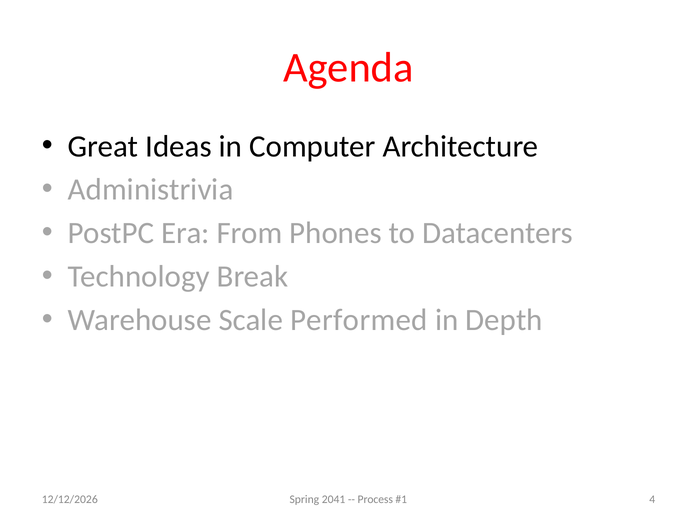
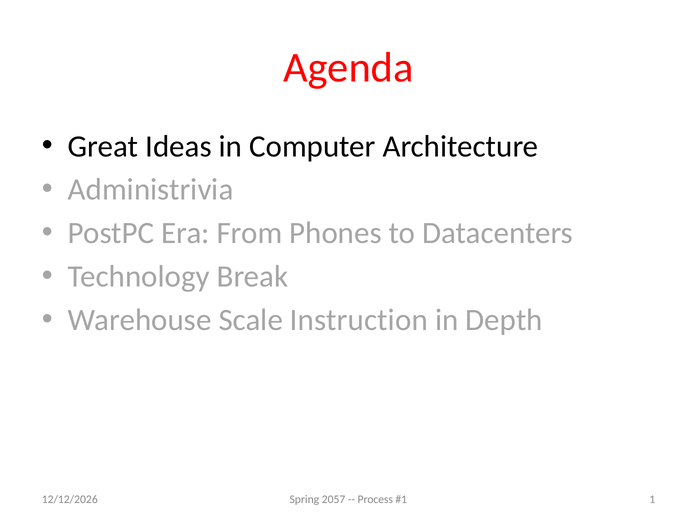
Performed: Performed -> Instruction (359, 320)
2041: 2041 -> 2057 (334, 499)
4: 4 -> 1 (652, 499)
